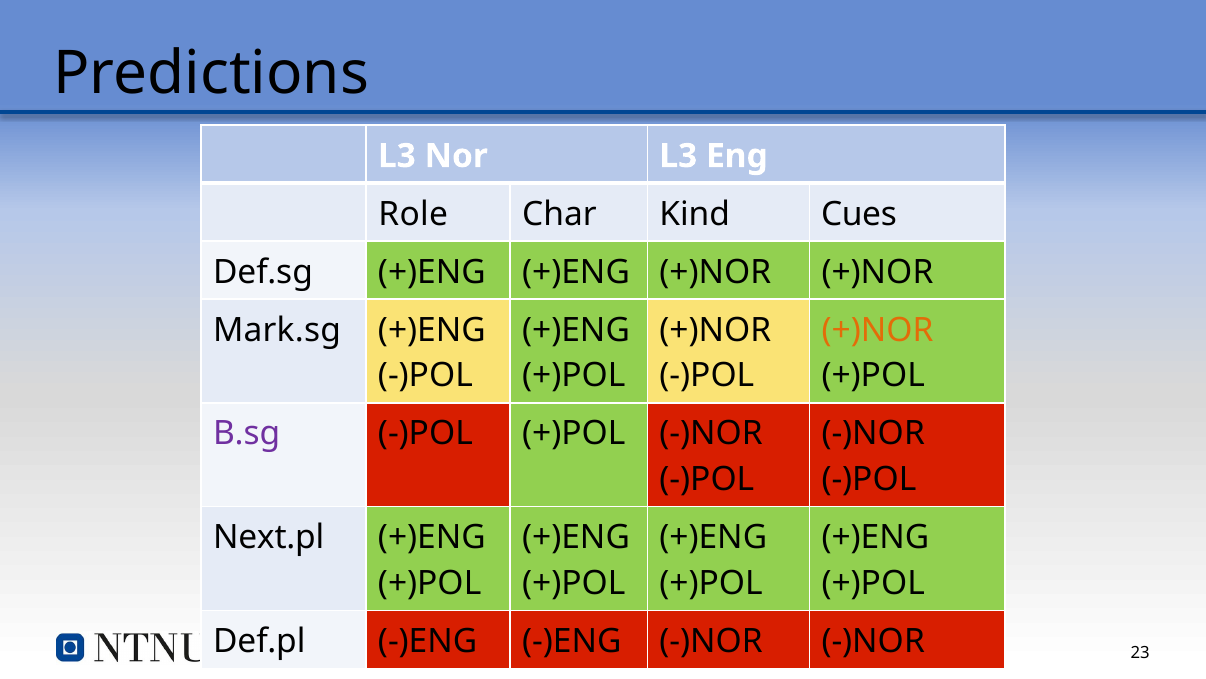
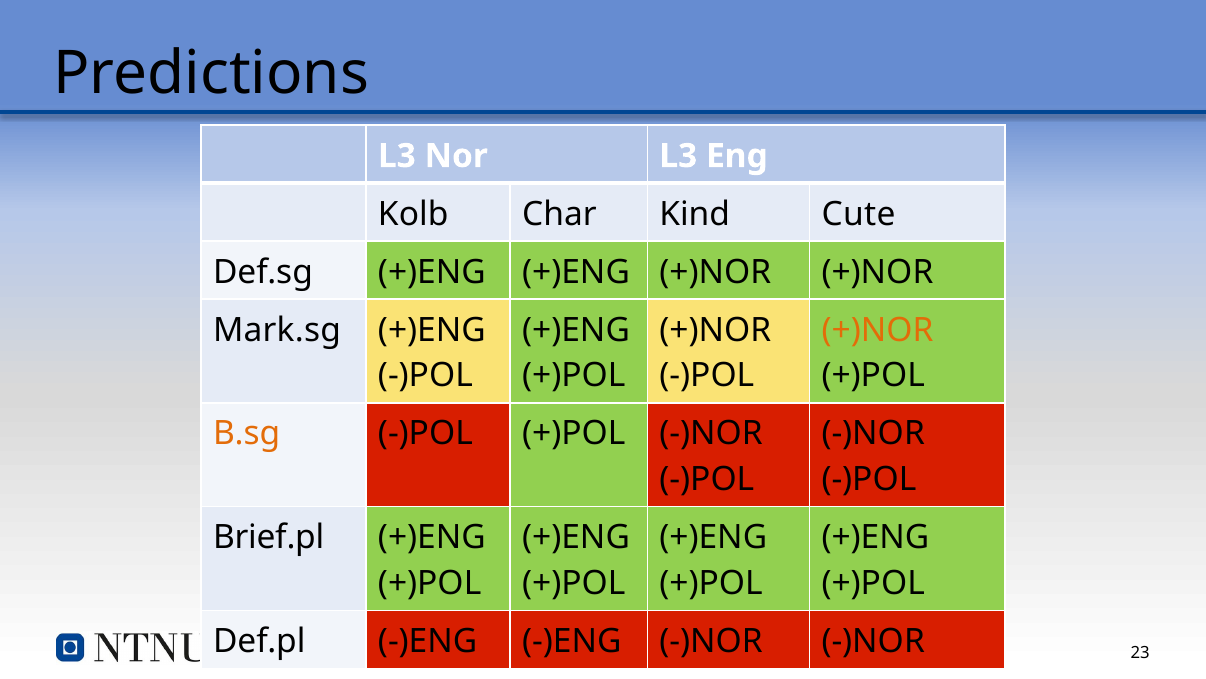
Role: Role -> Kolb (413, 214)
Cues: Cues -> Cute (859, 214)
B.sg colour: purple -> orange (247, 433)
Next.pl: Next.pl -> Brief.pl (269, 537)
